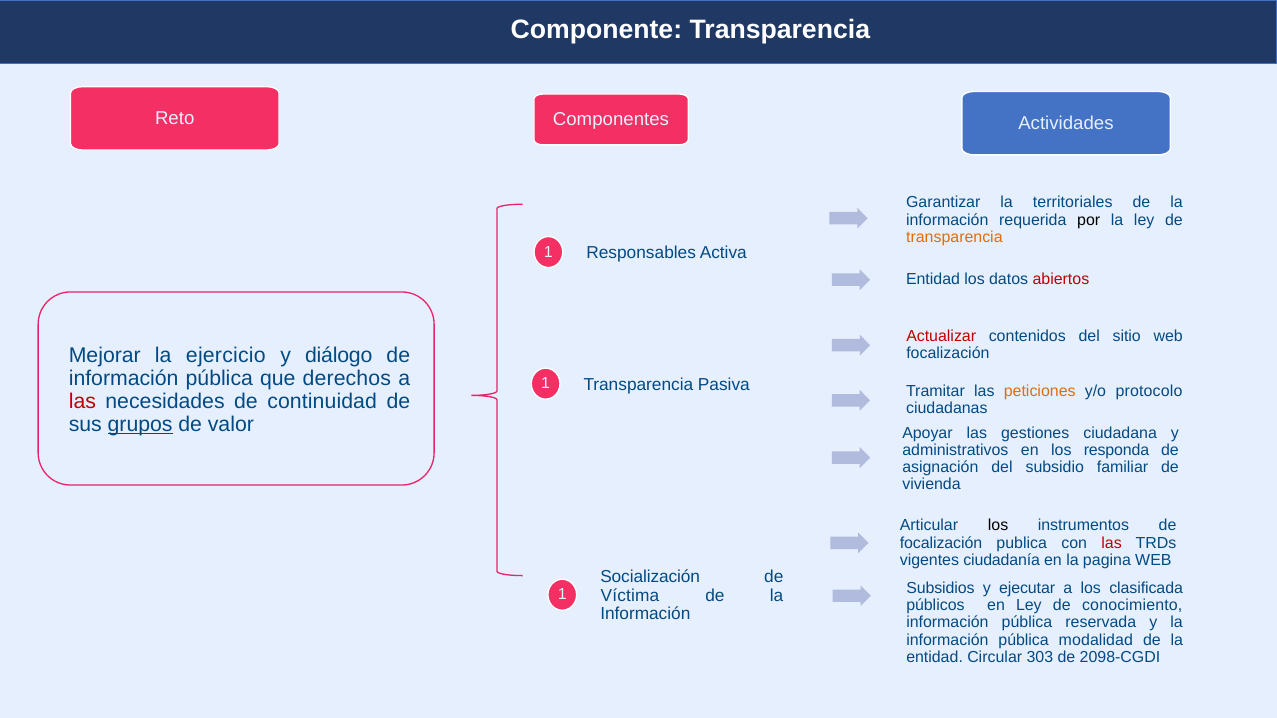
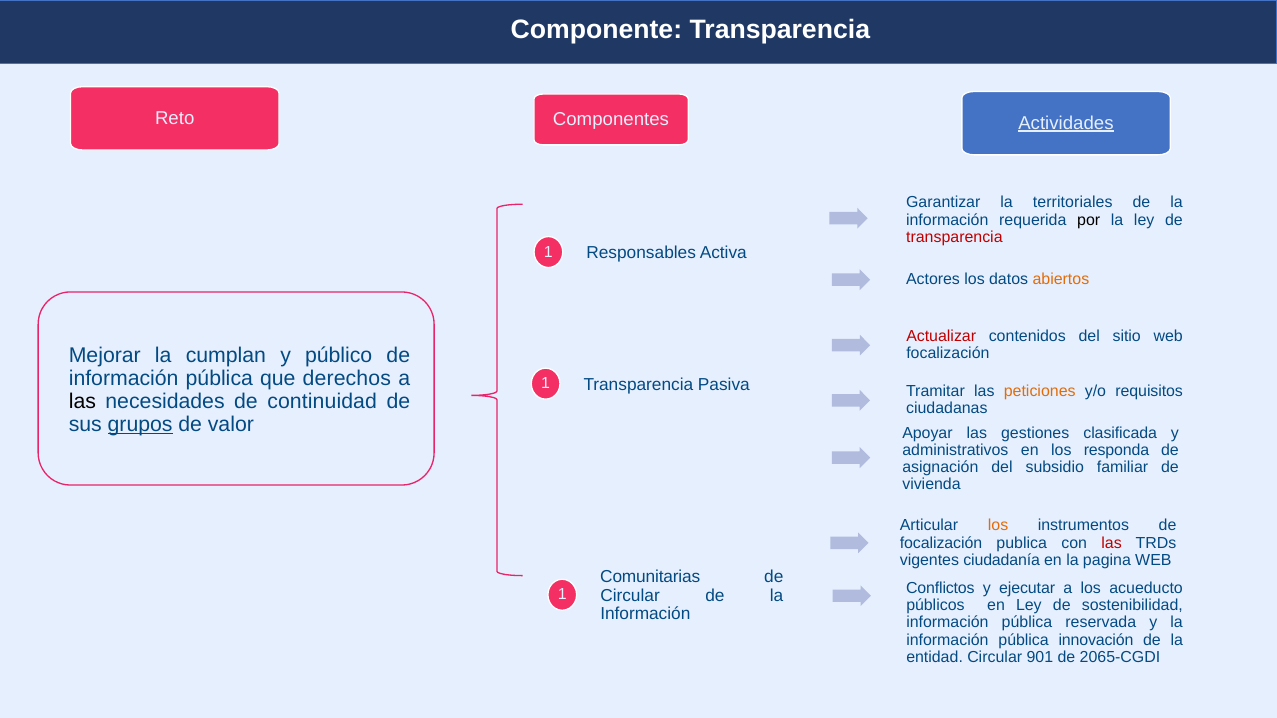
Actividades underline: none -> present (1066, 123)
transparencia colour: orange -> red (954, 237)
Entidad: Entidad -> Actores (933, 280)
abiertos colour: red -> orange (1061, 280)
ejercicio: ejercicio -> cumplan (226, 356)
diálogo: diálogo -> público (339, 356)
protocolo: protocolo -> requisitos (1149, 391)
las colour: red -> black (82, 402)
ciudadana: ciudadana -> clasificada (1120, 433)
los colour: black -> orange (998, 526)
Socialización: Socialización -> Comunitarias (650, 577)
Subsidios: Subsidios -> Conflictos (940, 588)
clasificada: clasificada -> acueducto (1146, 588)
Víctima: Víctima -> Circular (630, 596)
conocimiento: conocimiento -> sostenibilidad (1132, 606)
modalidad: modalidad -> innovación (1096, 640)
303: 303 -> 901 (1040, 657)
2098-CGDI: 2098-CGDI -> 2065-CGDI (1120, 657)
